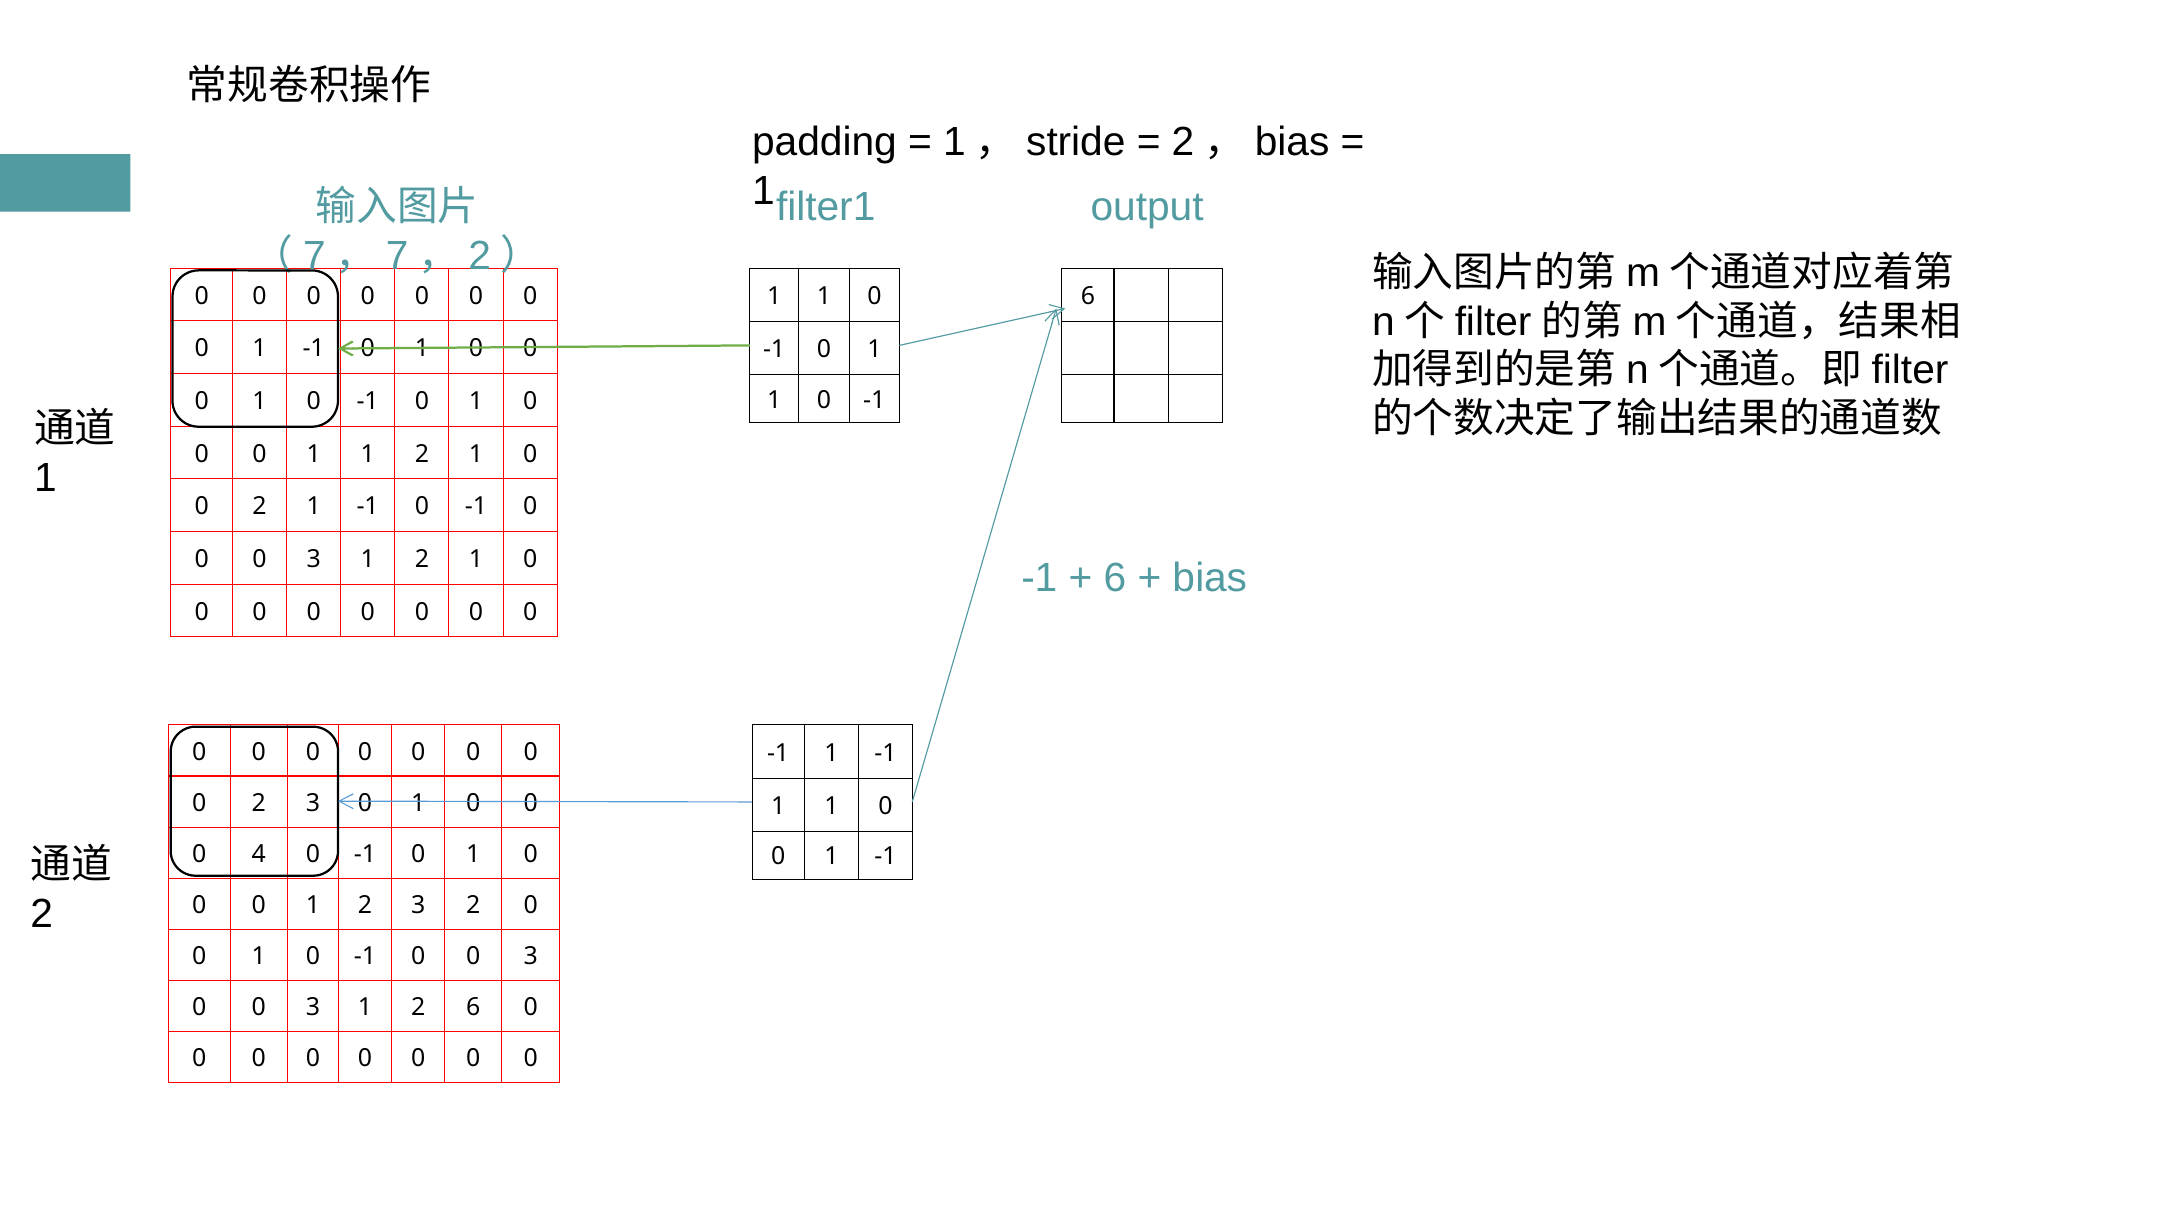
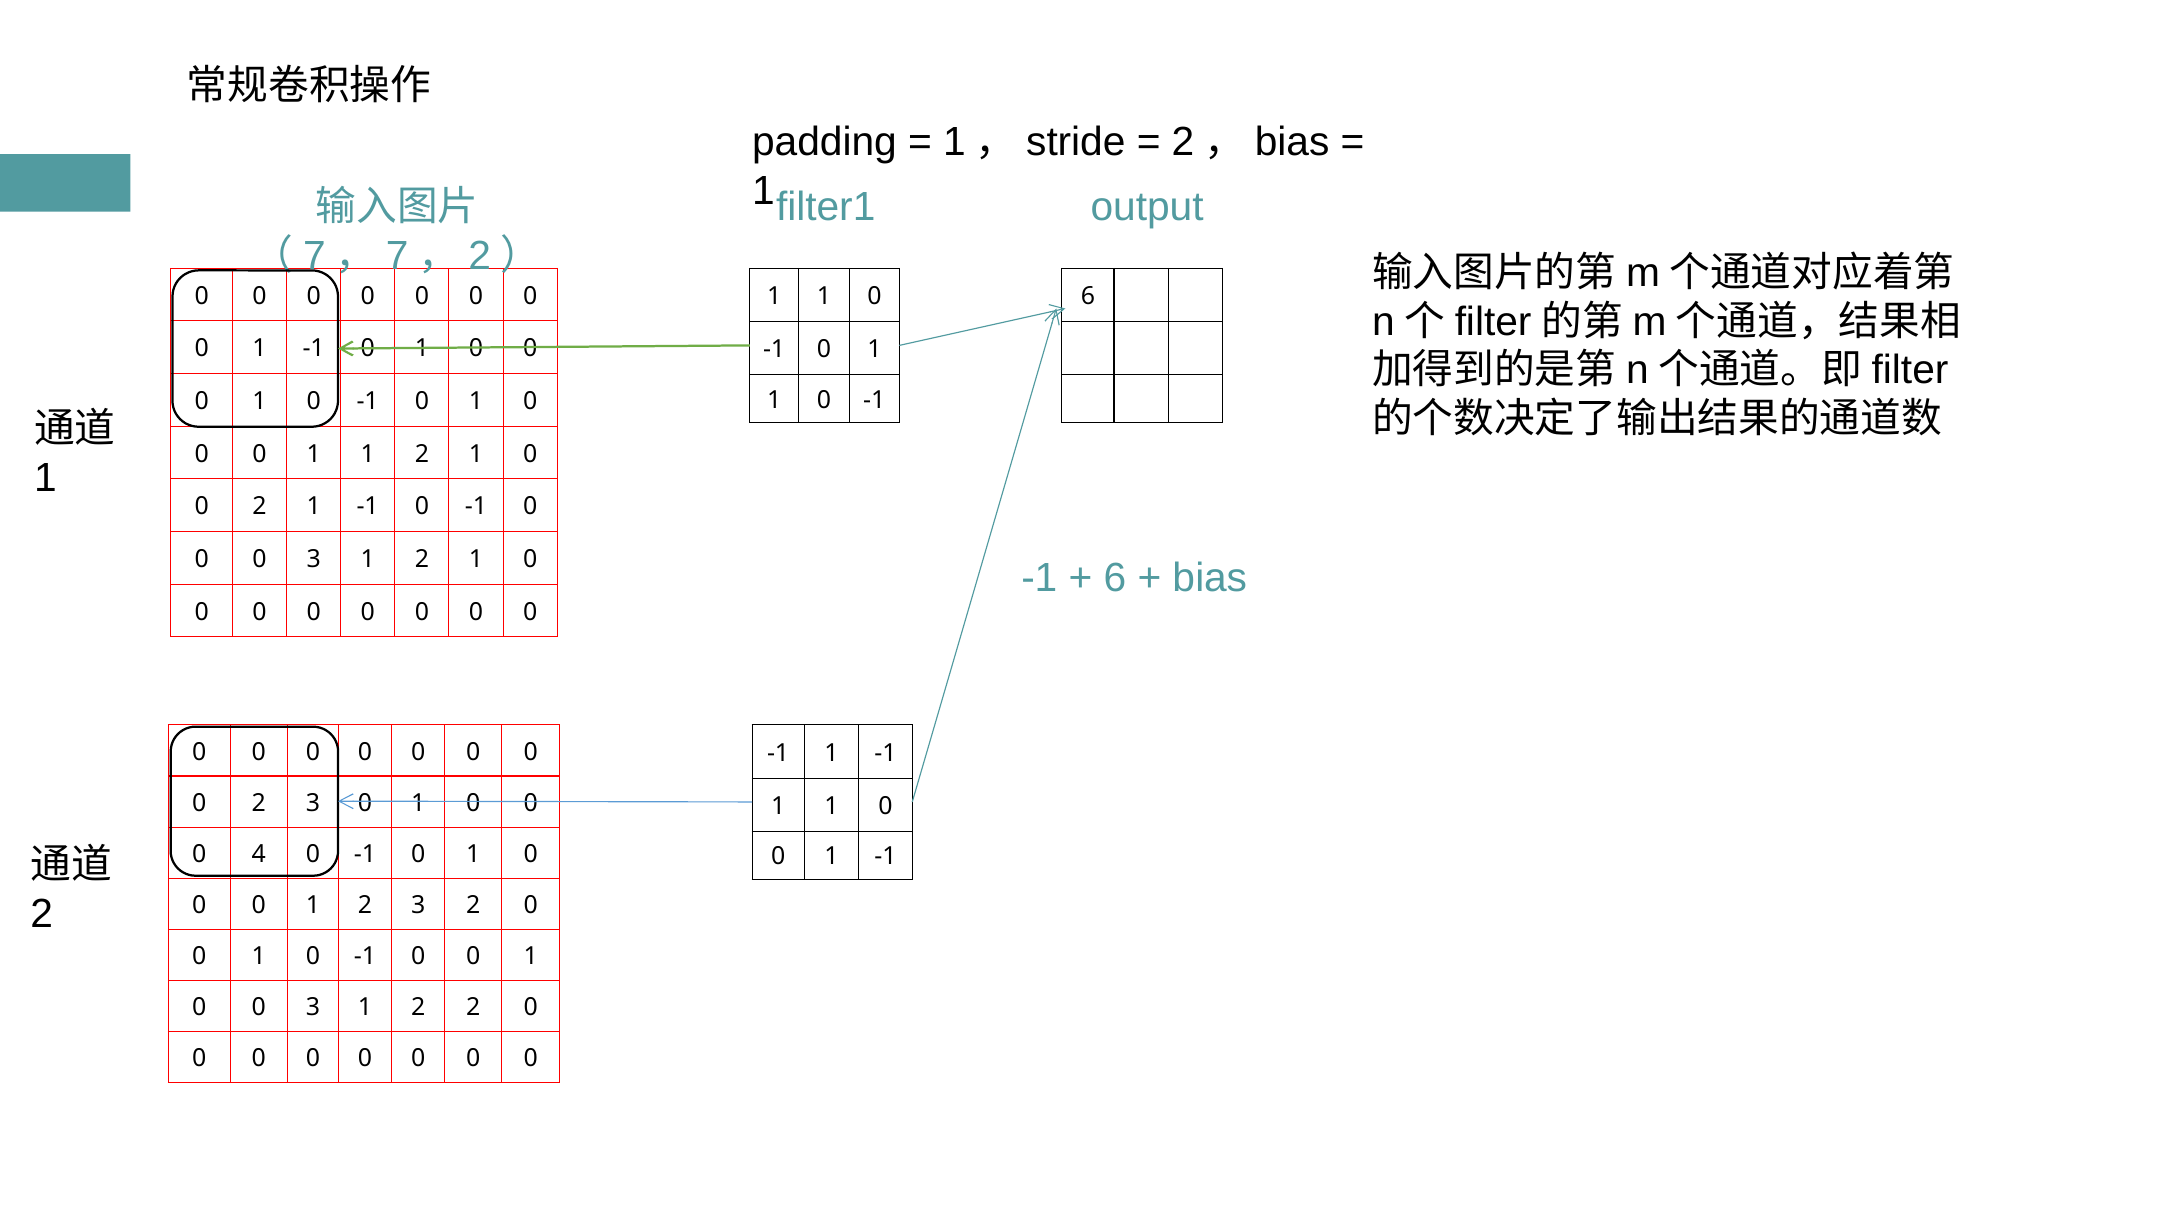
-1 0 0 3: 3 -> 1 (531, 956)
2 6: 6 -> 2 (473, 1007)
